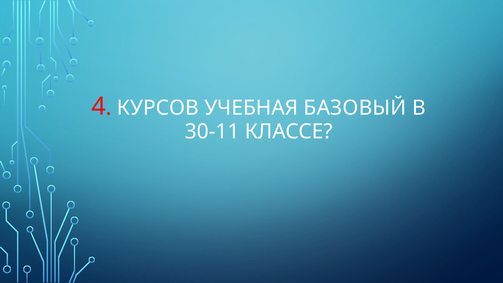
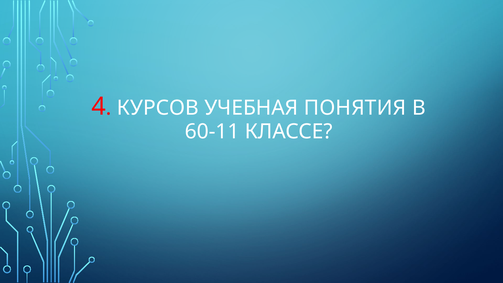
БАЗОВЫЙ: БАЗОВЫЙ -> ПОНЯТИЯ (355, 108)
30-11: 30-11 -> 60-11 (212, 131)
